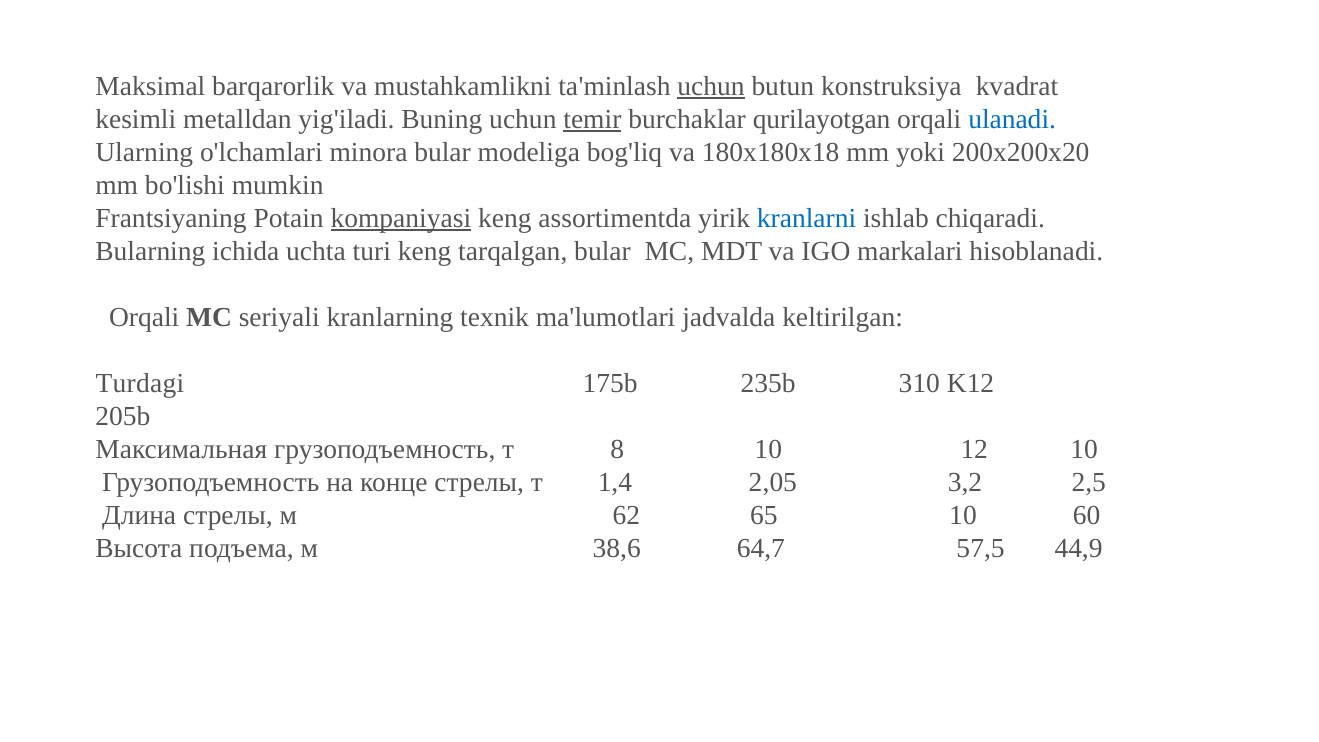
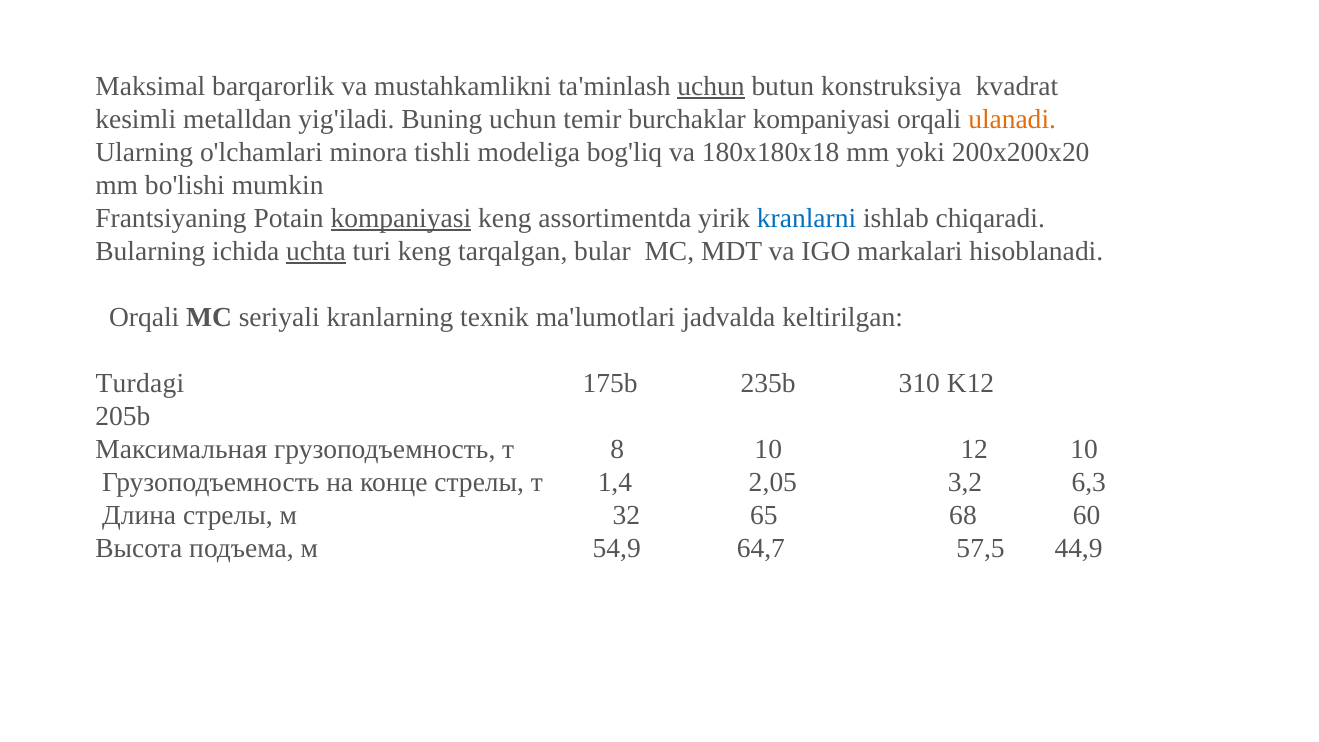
temir underline: present -> none (592, 119)
burchaklar qurilayotgan: qurilayotgan -> kompaniyasi (822, 119)
ulanadi colour: blue -> orange (1012, 119)
minora bular: bular -> tishli (442, 152)
uchta underline: none -> present (316, 251)
2,5: 2,5 -> 6,3 (1089, 482)
62: 62 -> 32 (626, 515)
65 10: 10 -> 68 (963, 515)
38,6: 38,6 -> 54,9 (617, 548)
